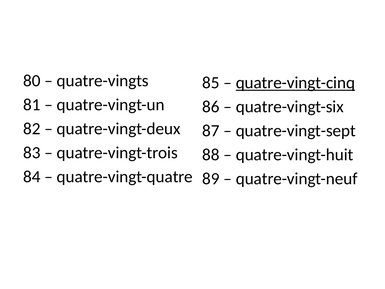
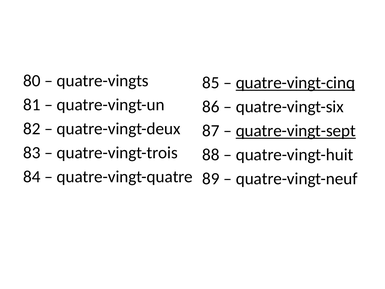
quatre-vingt-sept underline: none -> present (296, 131)
